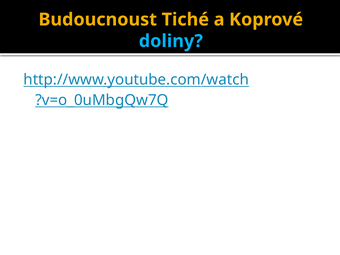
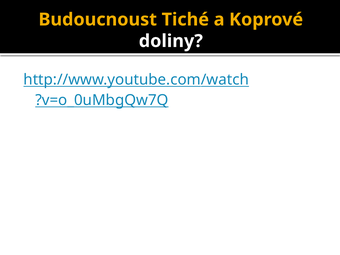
doliny colour: light blue -> white (171, 41)
